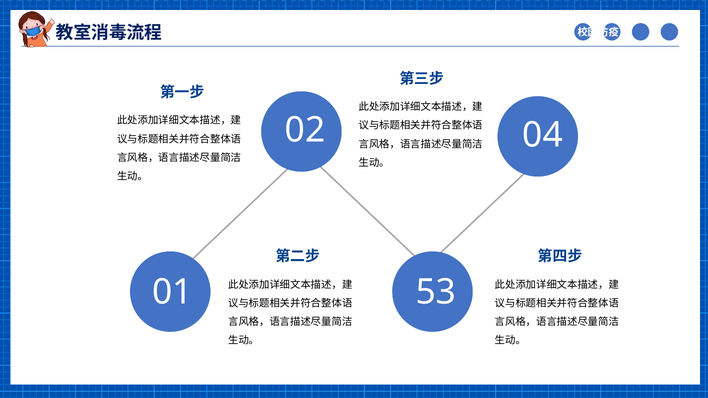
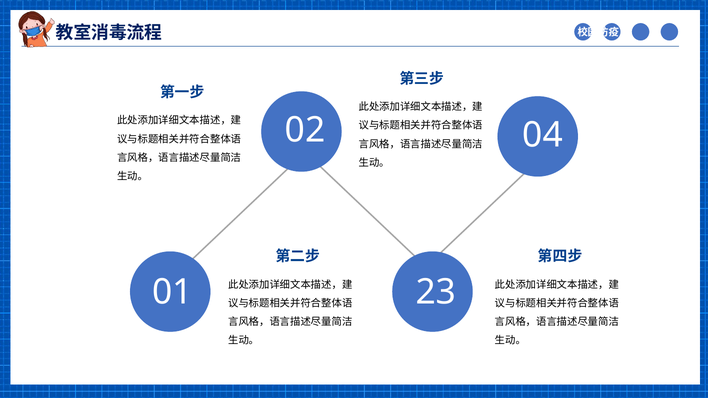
53: 53 -> 23 (436, 292)
